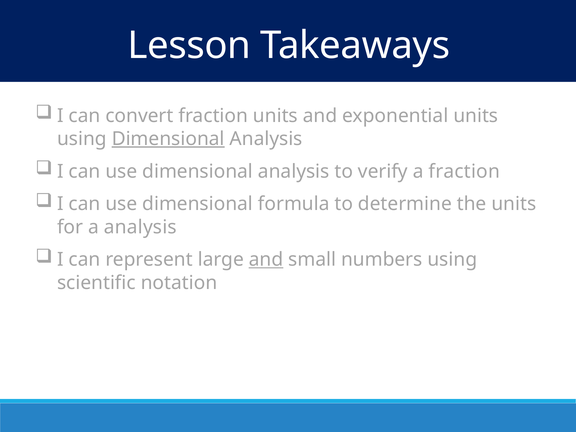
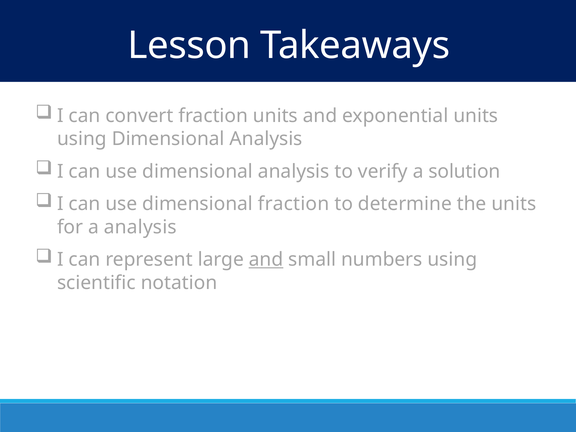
Dimensional underline: present -> none (168, 139)
a fraction: fraction -> solution (464, 171)
dimensional formula: formula -> fraction (294, 204)
